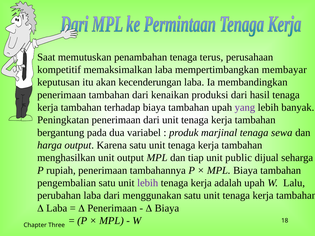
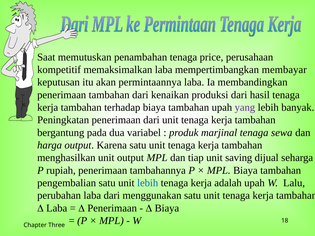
terus: terus -> price (212, 57)
kecenderungan: kecenderungan -> permintaannya (150, 82)
public: public -> saving (239, 158)
lebih colour: purple -> blue (148, 183)
